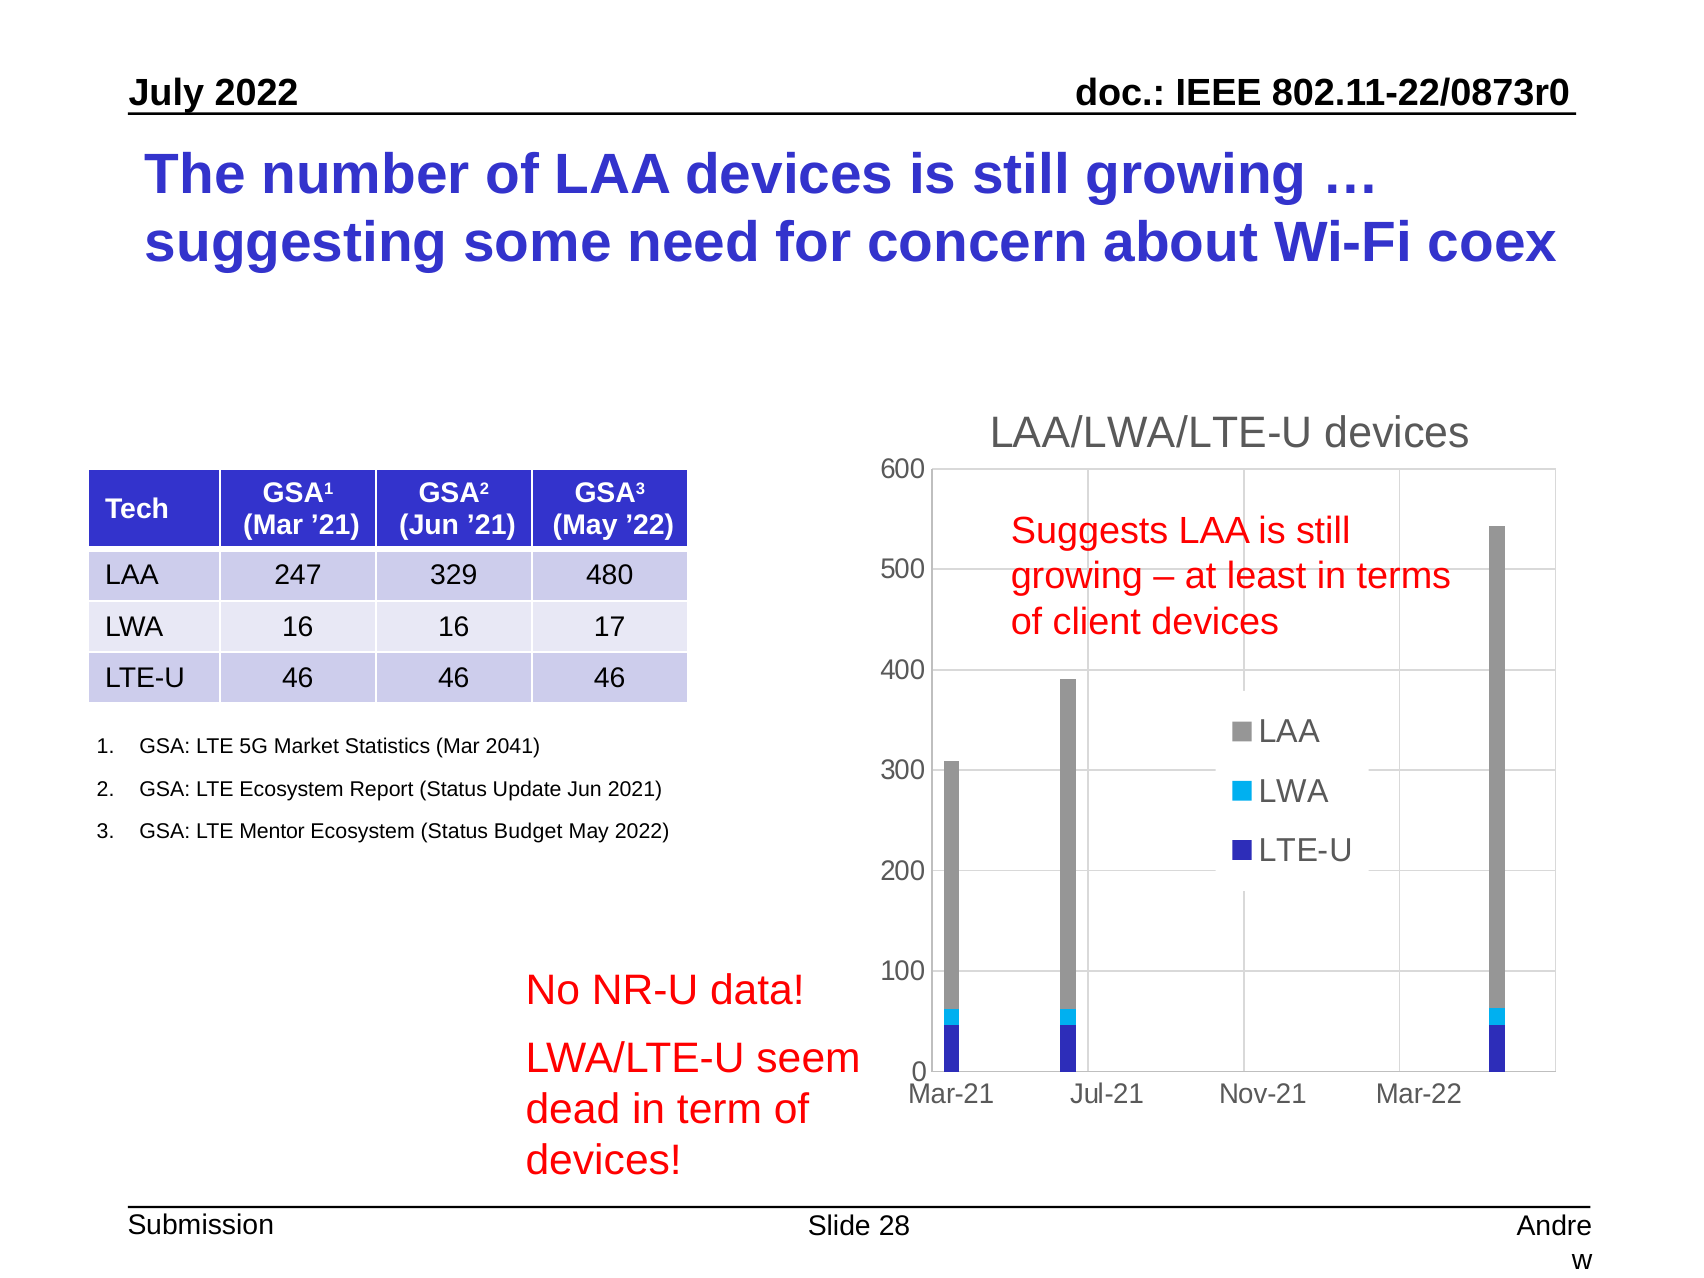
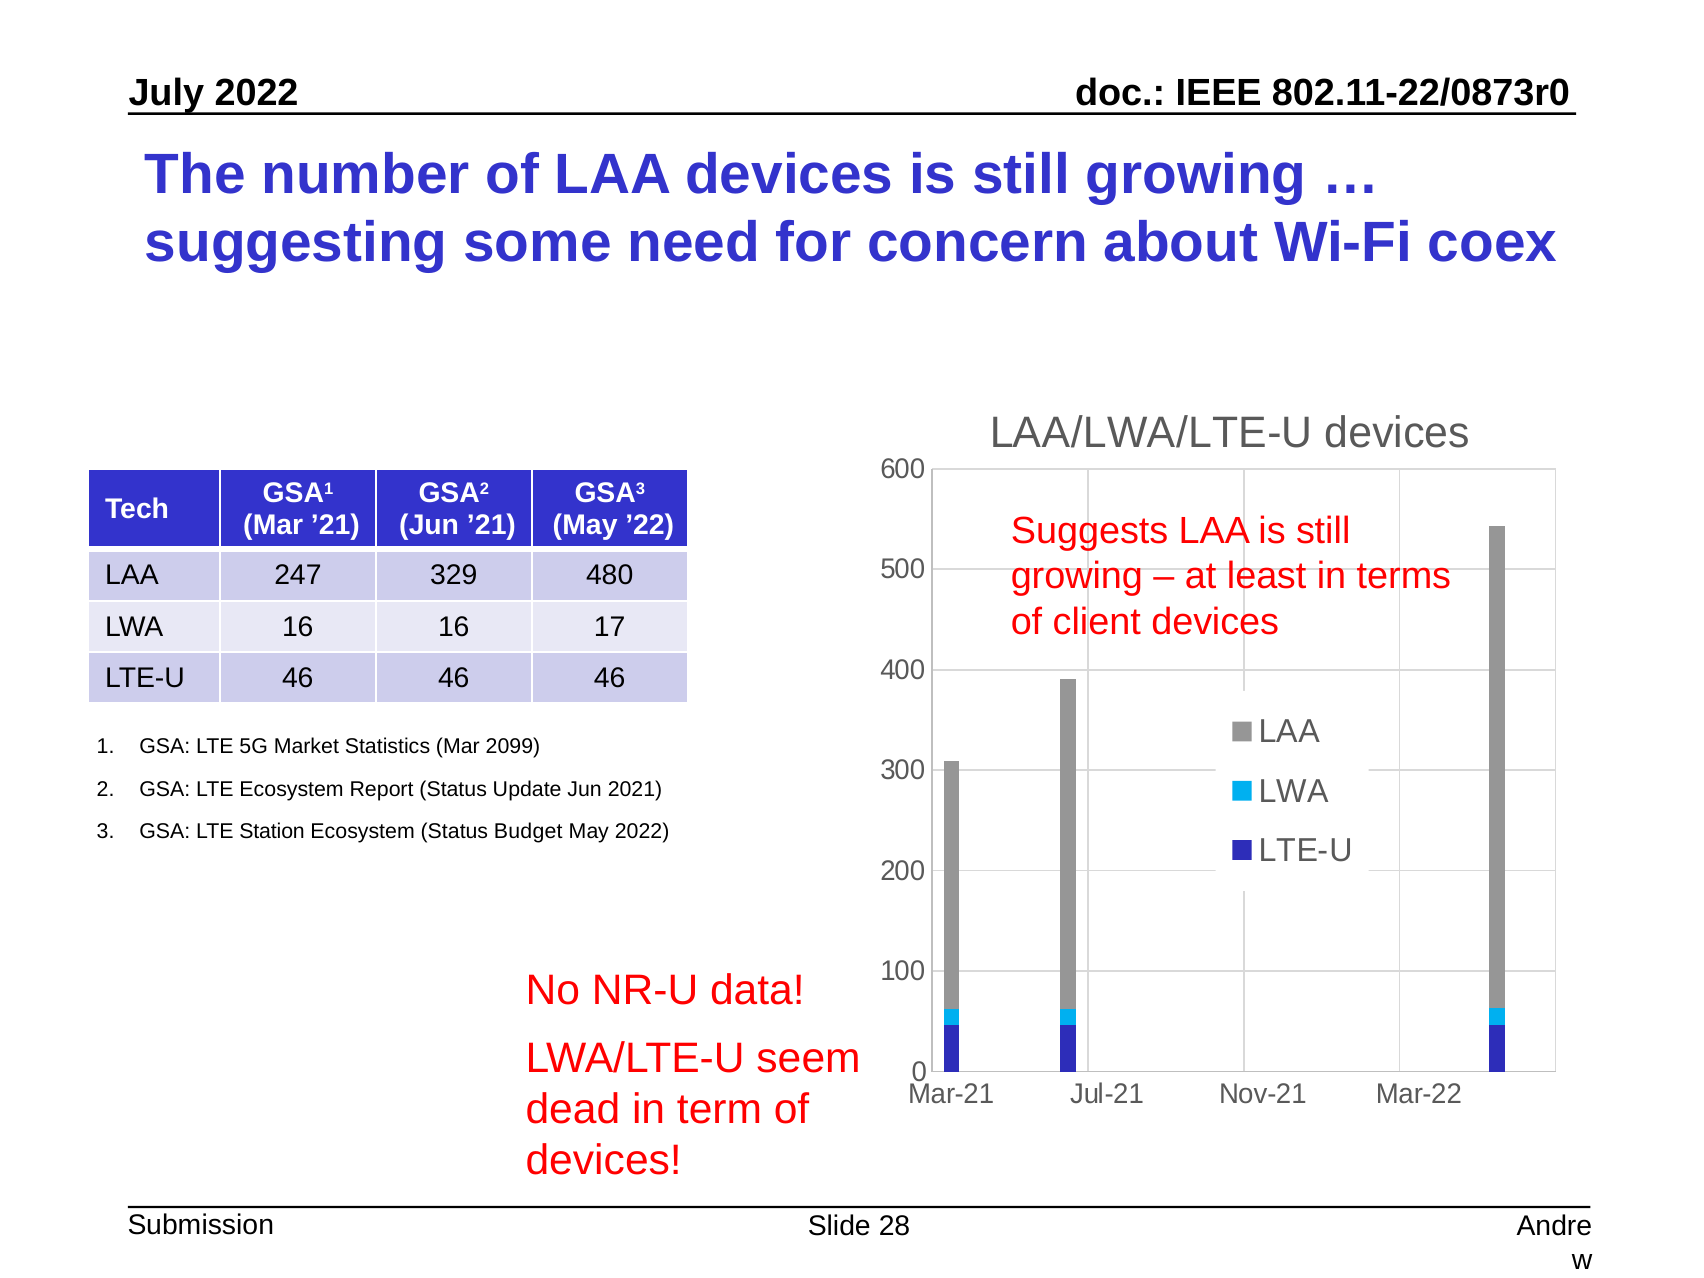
2041: 2041 -> 2099 (513, 747)
Mentor: Mentor -> Station (272, 831)
